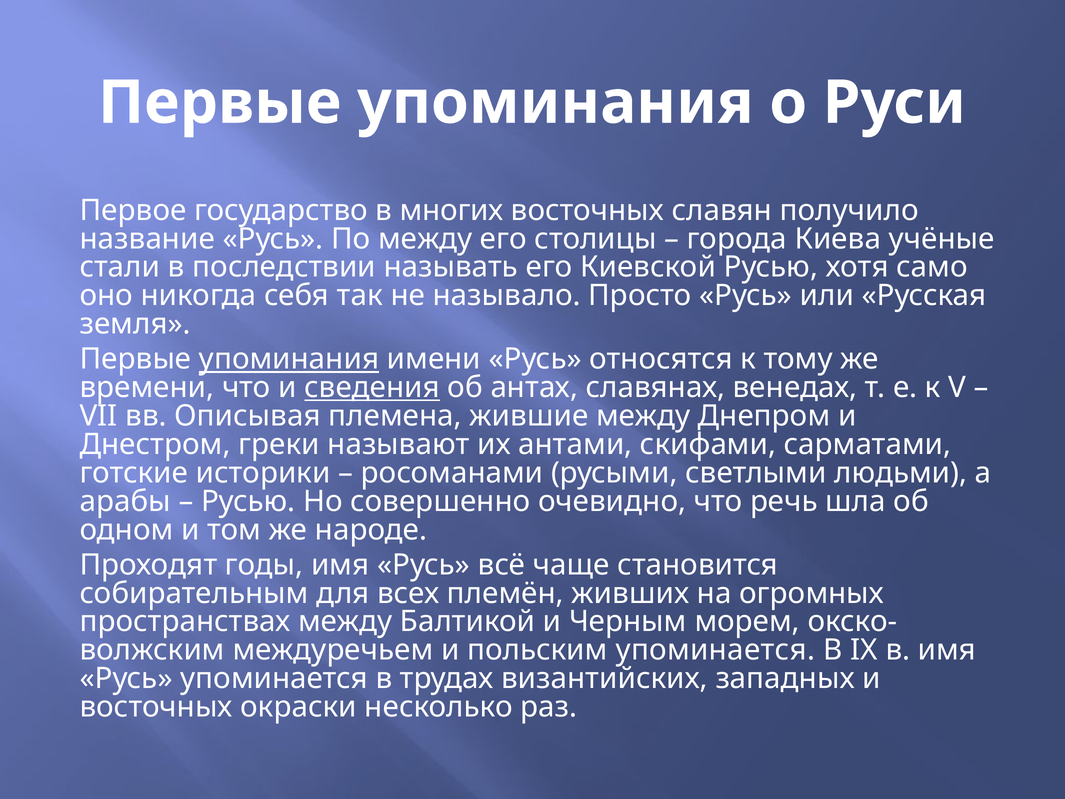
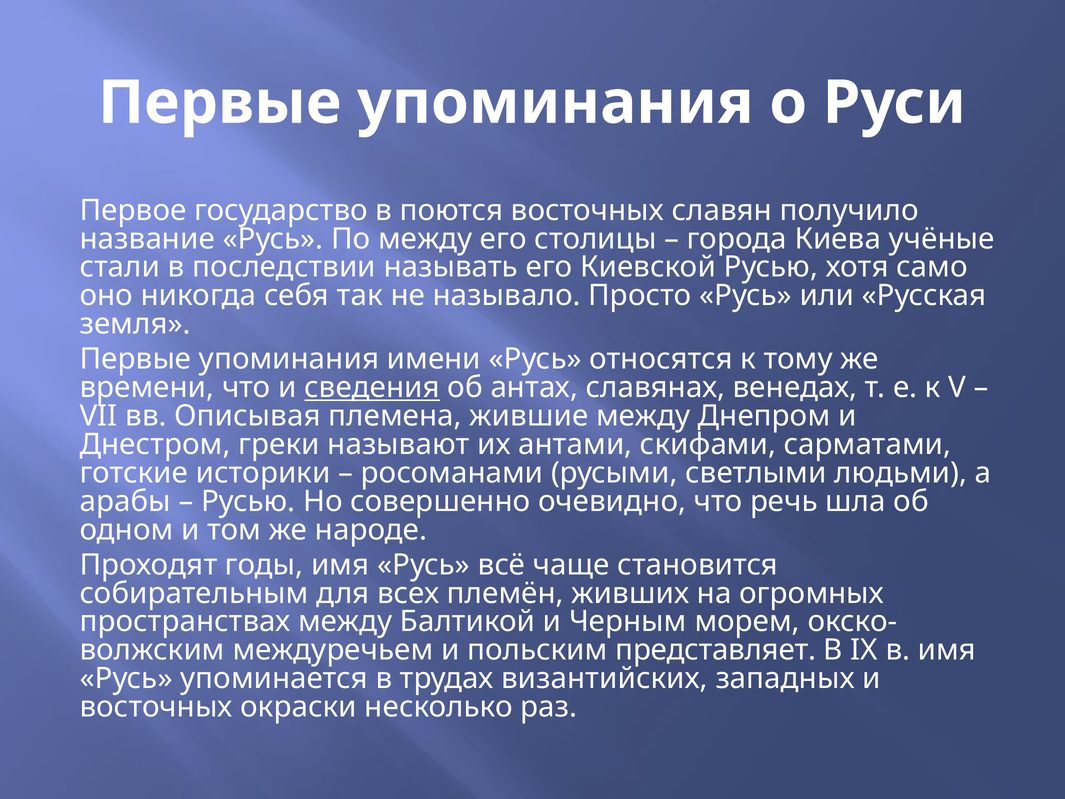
многих: многих -> поются (452, 210)
упоминания underline: present -> none (289, 359)
польским упоминается: упоминается -> представляет (716, 650)
